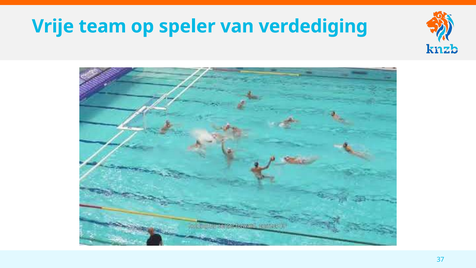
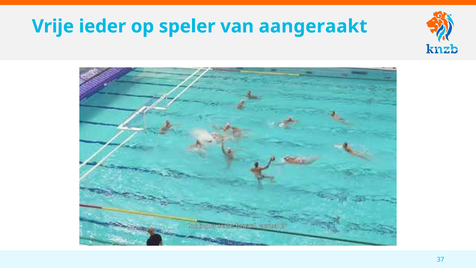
team: team -> ieder (102, 26)
verdediging: verdediging -> aangeraakt (313, 26)
